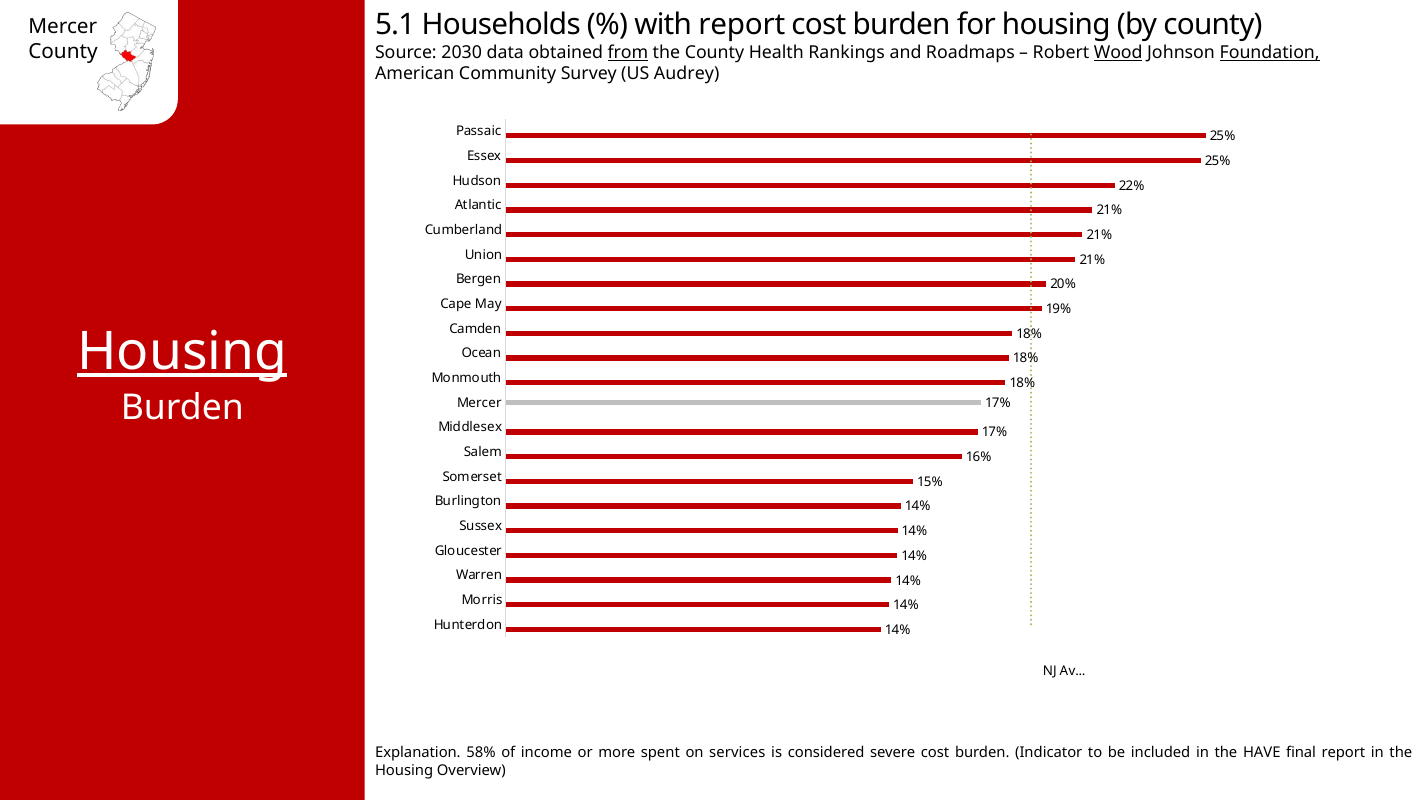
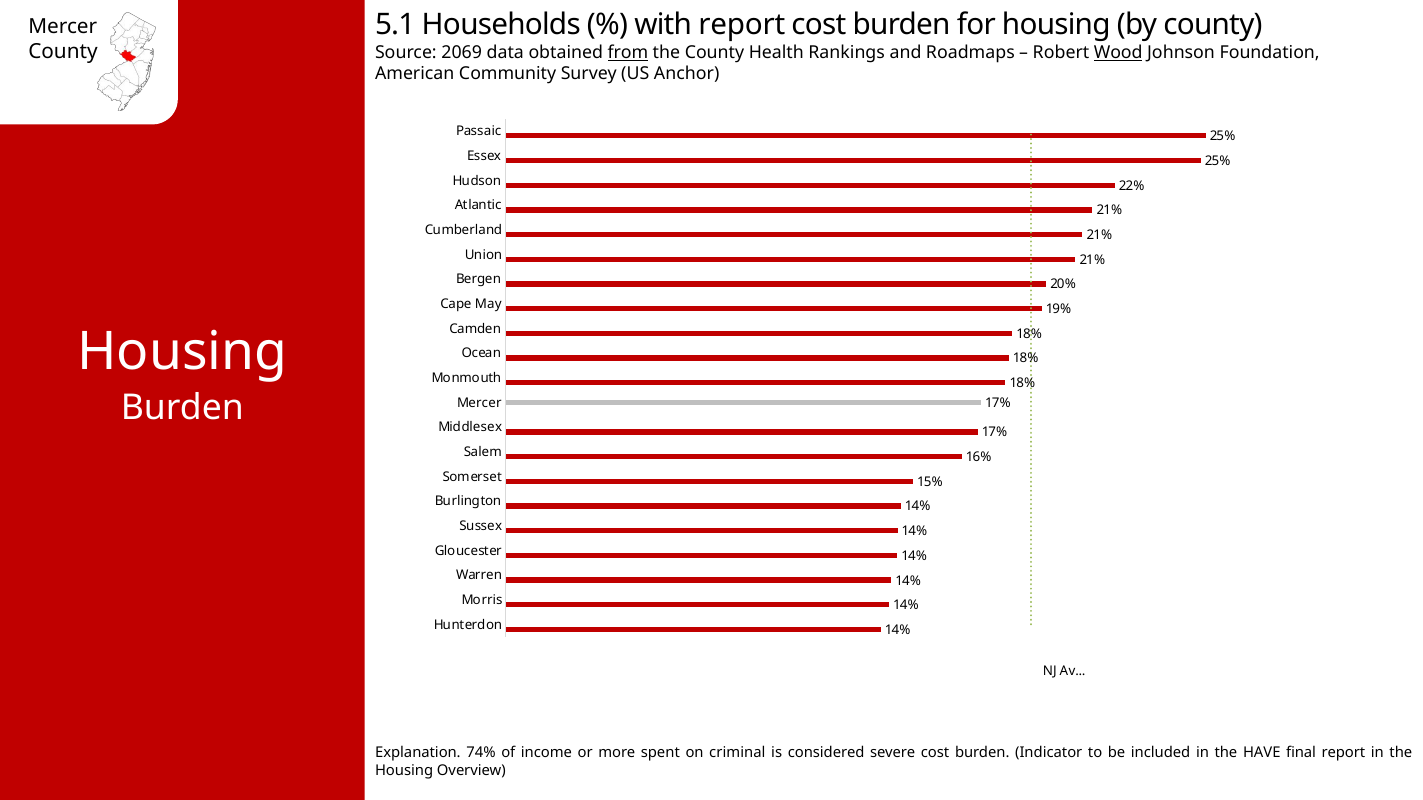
2030: 2030 -> 2069 (462, 53)
Foundation underline: present -> none (1270, 53)
Audrey: Audrey -> Anchor (687, 74)
Housing underline: present -> none (182, 352)
58%: 58% -> 74% (481, 753)
services: services -> criminal (737, 753)
